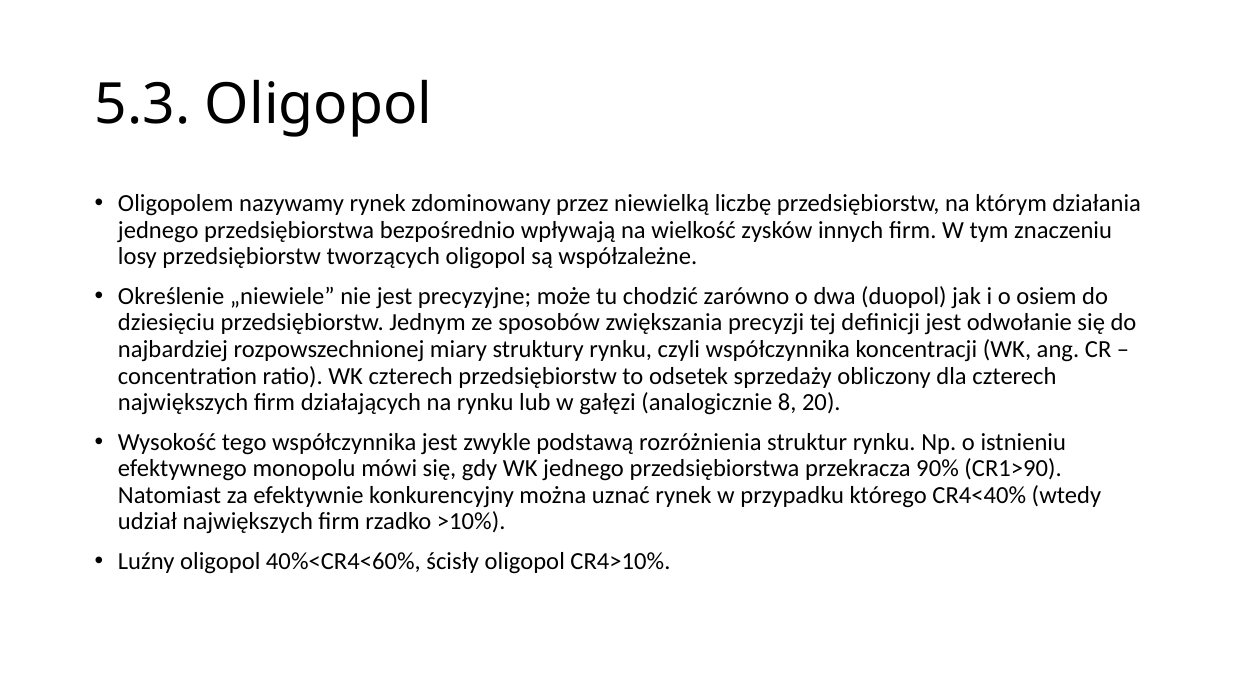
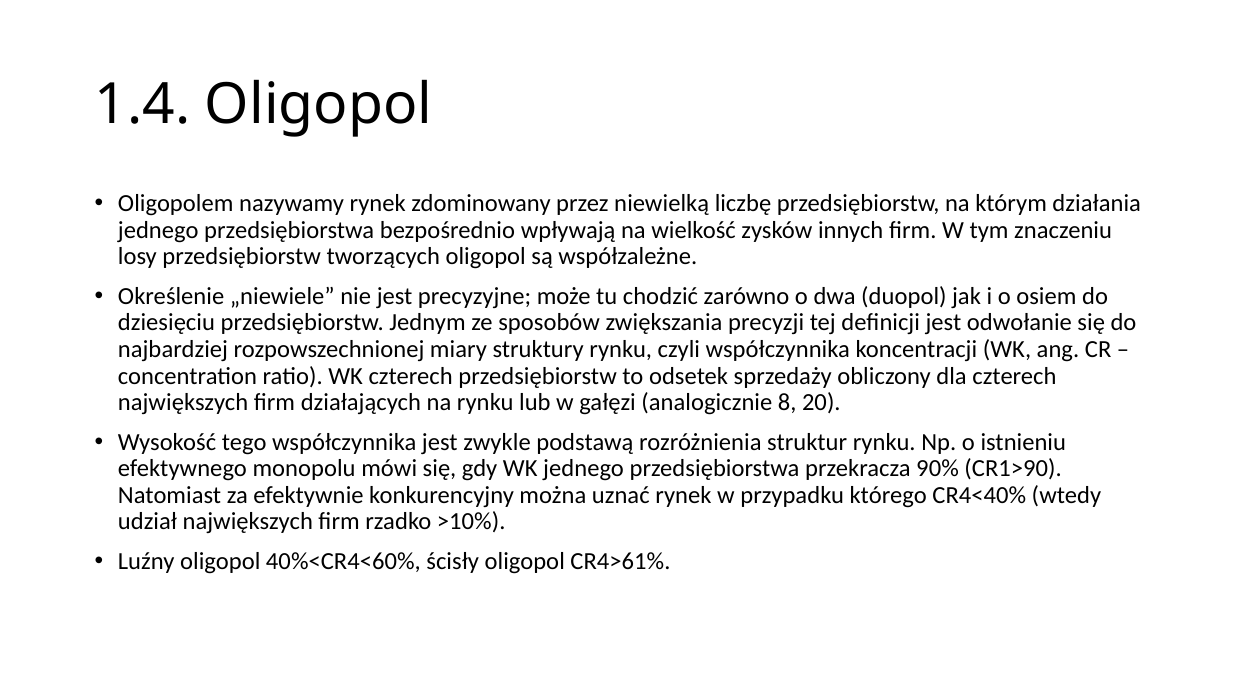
5.3: 5.3 -> 1.4 (142, 104)
CR4>10%: CR4>10% -> CR4>61% (620, 562)
